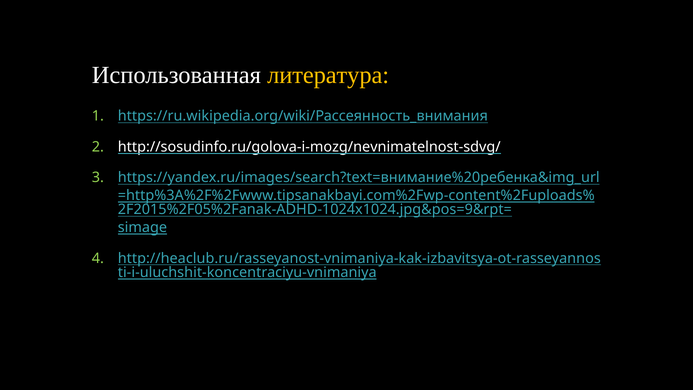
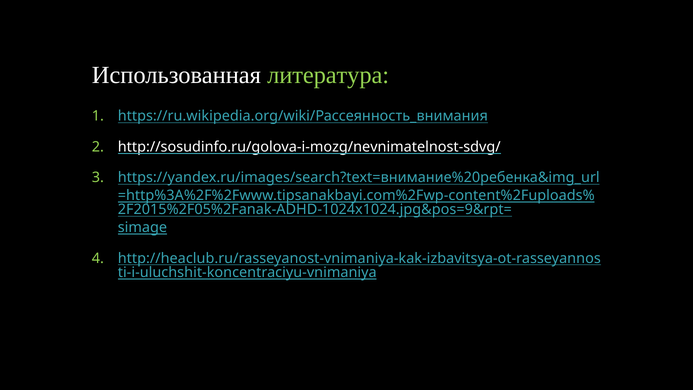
литература colour: yellow -> light green (328, 75)
